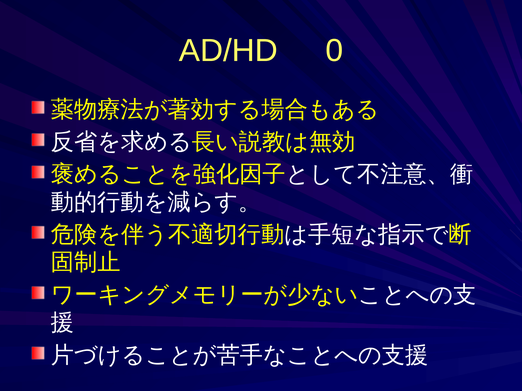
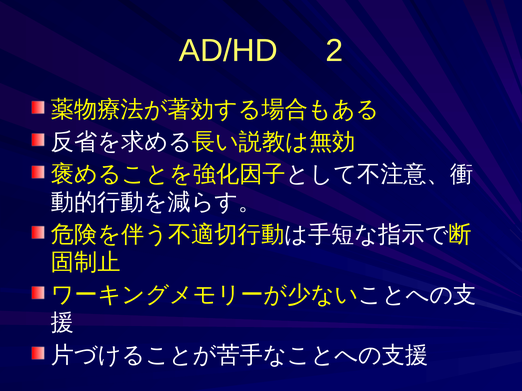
0: 0 -> 2 (334, 51)
